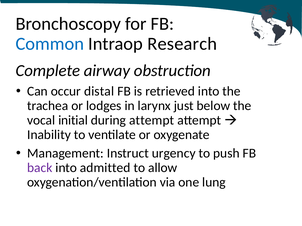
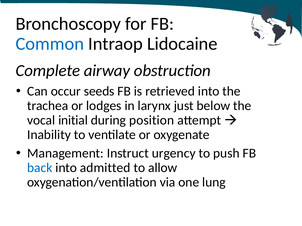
Research: Research -> Lidocaine (182, 44)
distal: distal -> seeds (99, 91)
during attempt: attempt -> position (152, 120)
back colour: purple -> blue (40, 168)
